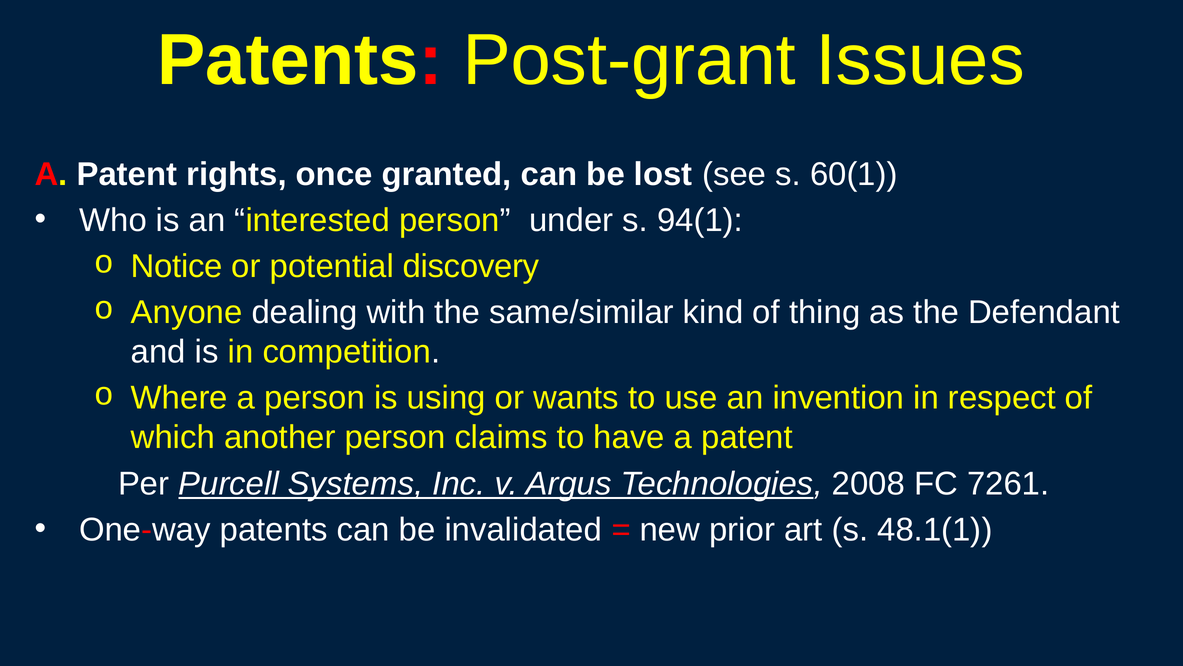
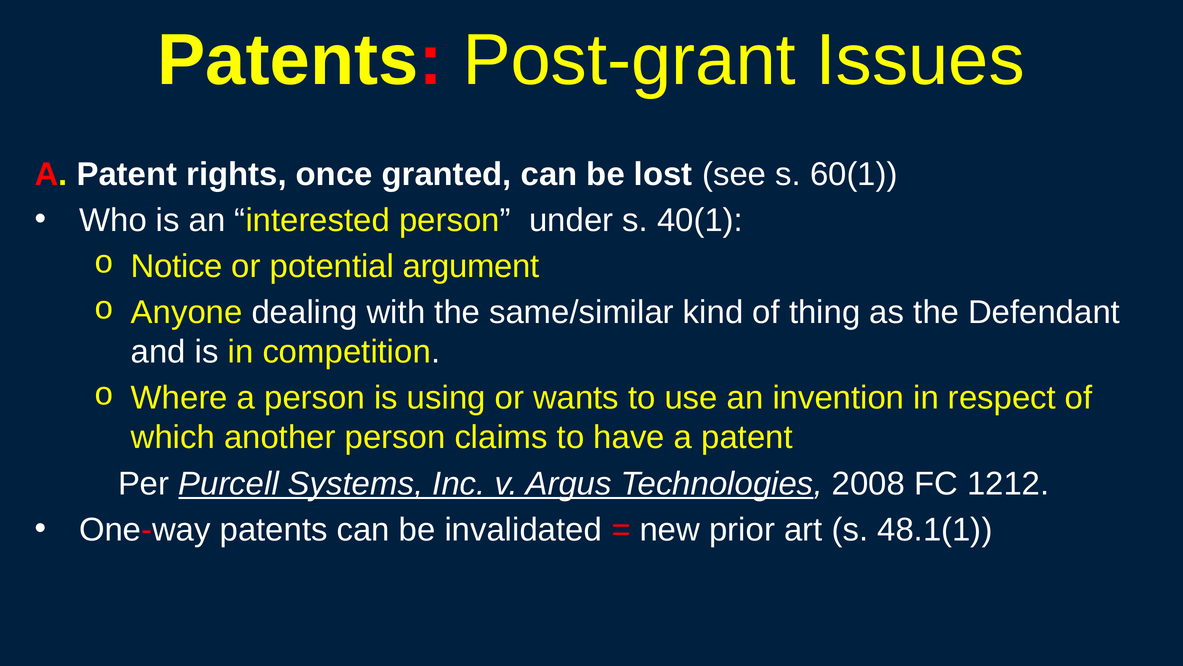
94(1: 94(1 -> 40(1 (700, 220)
discovery: discovery -> argument (471, 266)
7261: 7261 -> 1212 (1008, 483)
